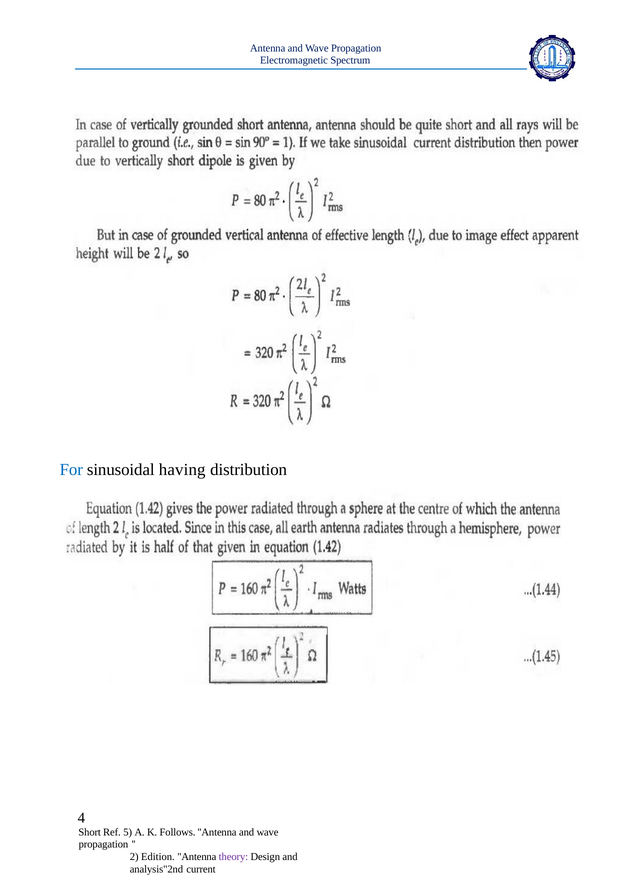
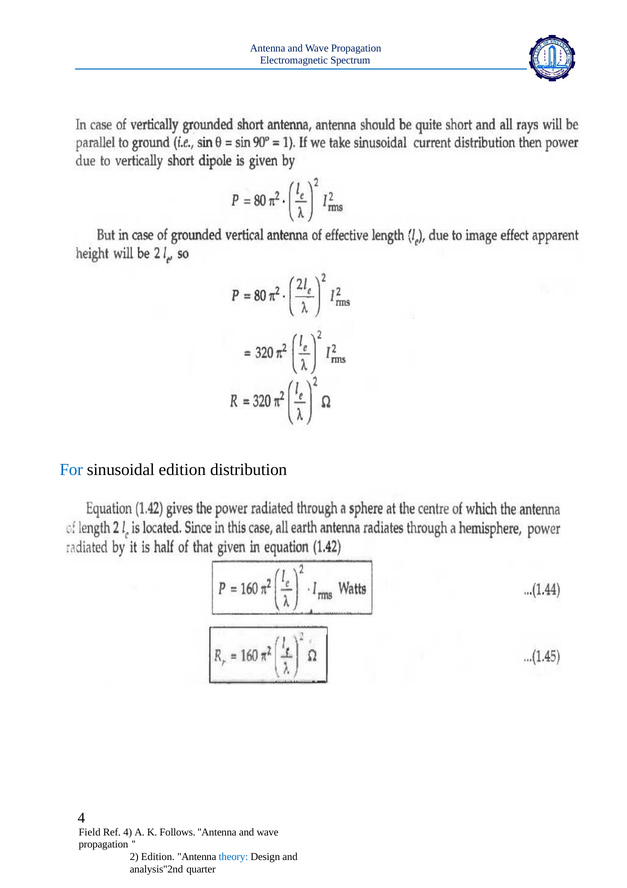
sinusoidal having: having -> edition (182, 469)
Short: Short -> Field (90, 831)
Ref 5: 5 -> 4 (128, 831)
theory colour: purple -> blue (233, 856)
current: current -> quarter (201, 868)
